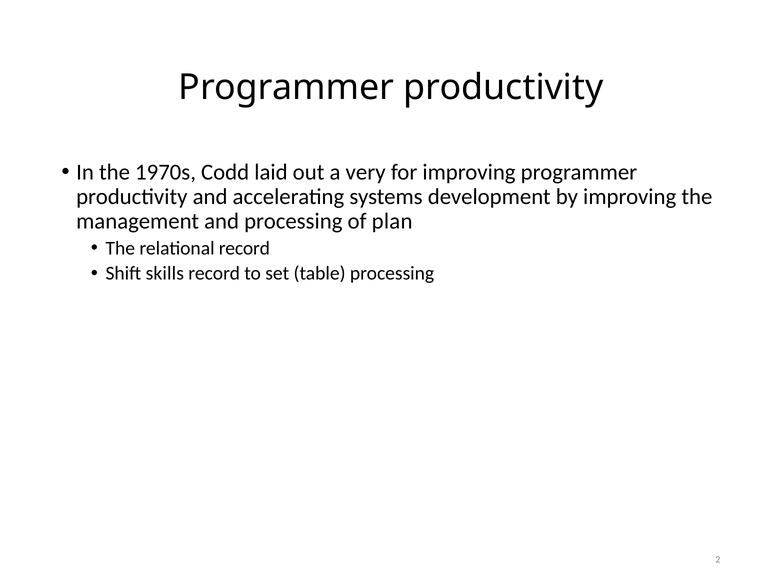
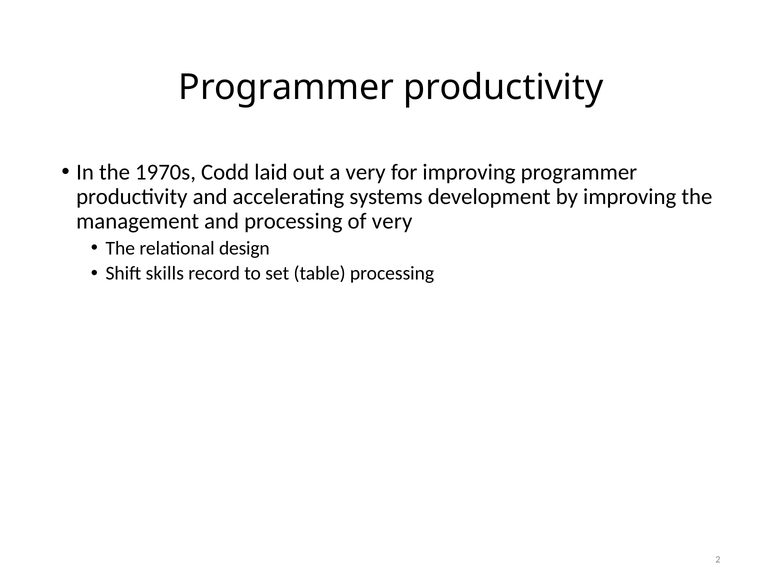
of plan: plan -> very (392, 221)
relational record: record -> design (244, 248)
